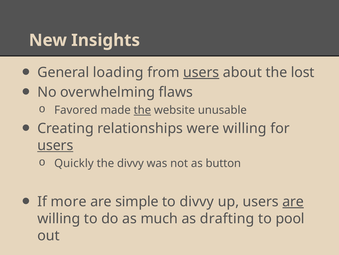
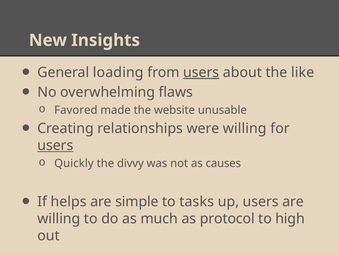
lost: lost -> like (303, 72)
the underline: present -> none (142, 110)
button: button -> causes (223, 163)
more: more -> helps (69, 201)
to divvy: divvy -> tasks (197, 201)
are underline: present -> none (293, 201)
drafting: drafting -> protocol (227, 218)
pool: pool -> high (290, 218)
